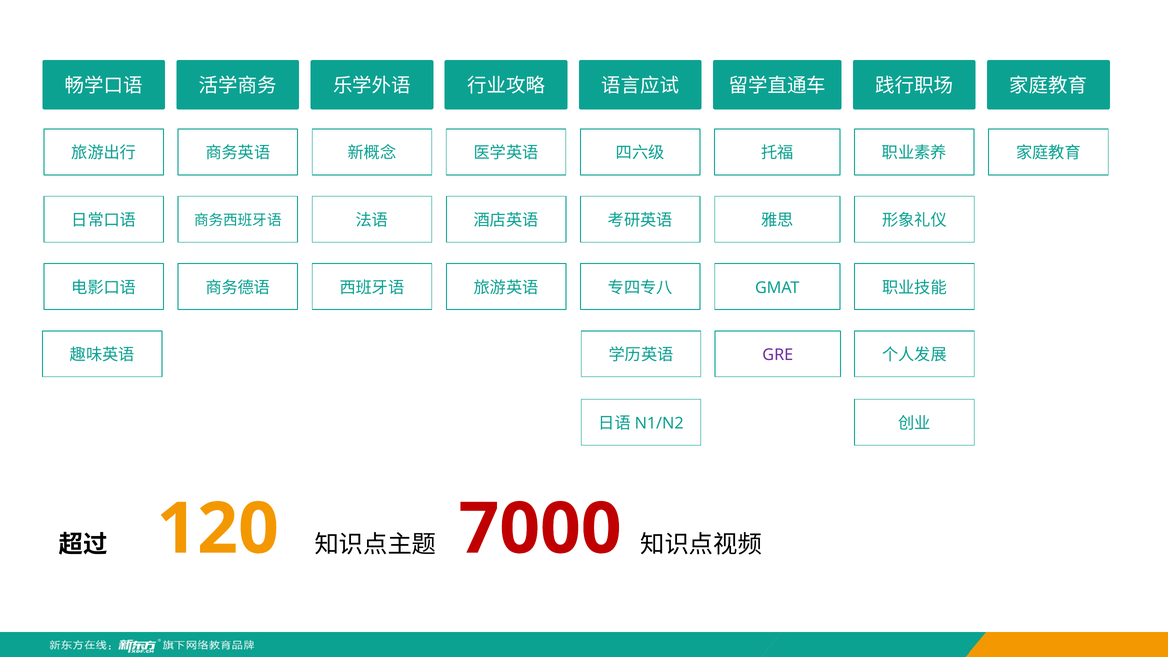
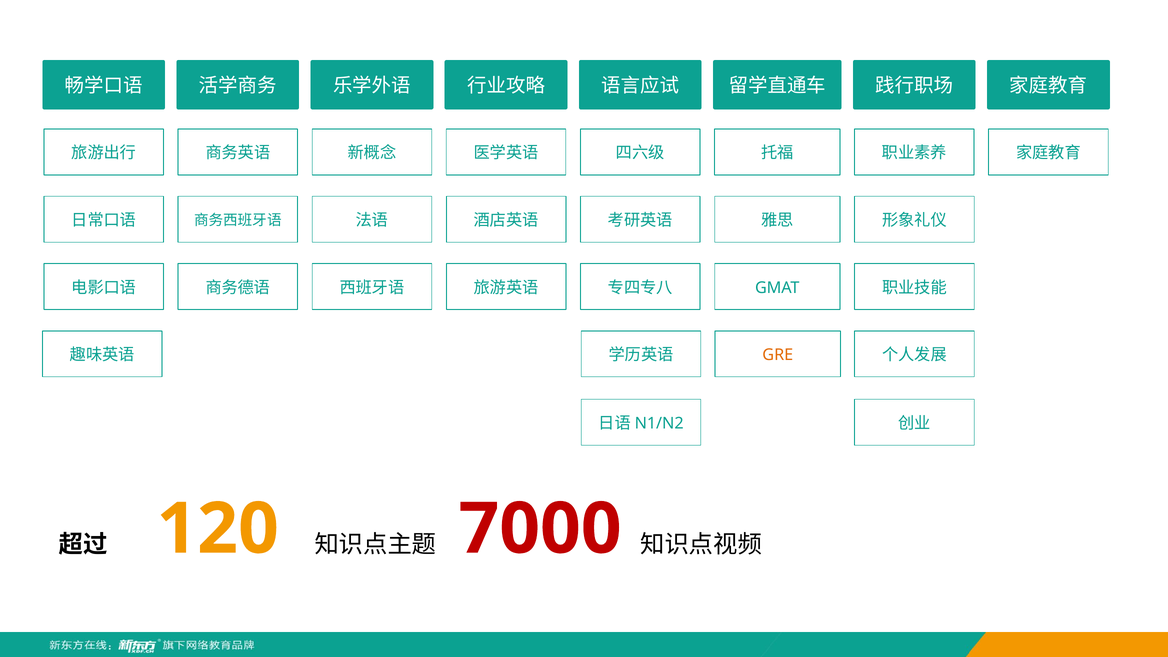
GRE colour: purple -> orange (778, 355)
